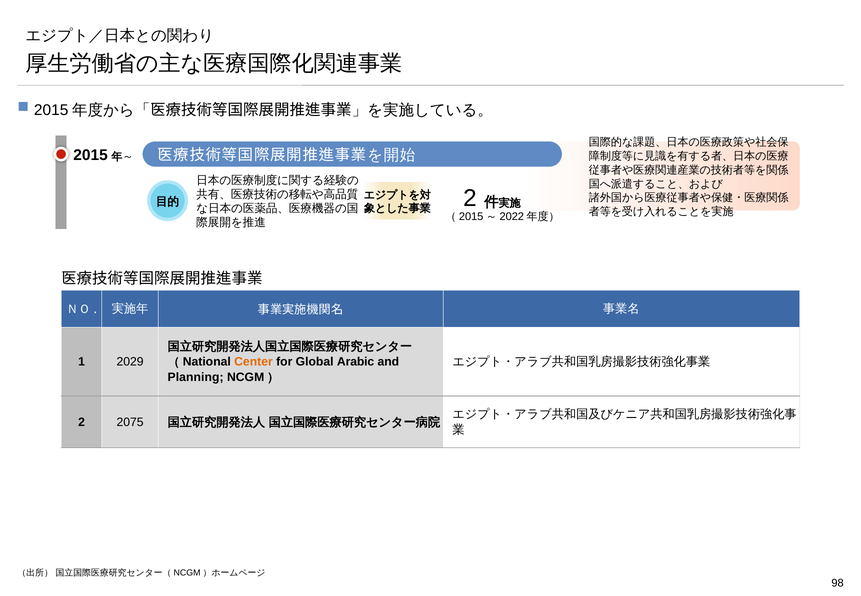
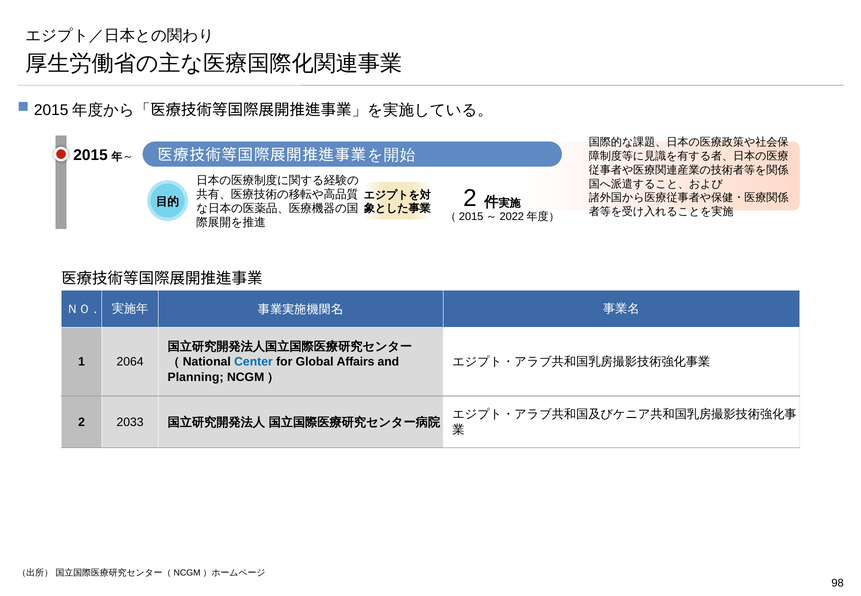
2029: 2029 -> 2064 (130, 362)
Center colour: orange -> blue (253, 362)
Arabic: Arabic -> Affairs (356, 362)
2075: 2075 -> 2033 (130, 422)
